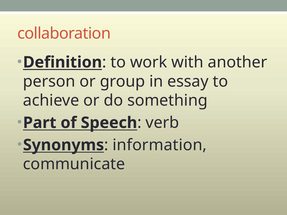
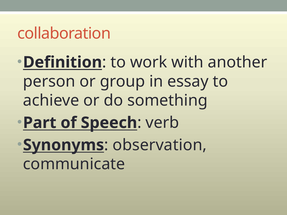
information: information -> observation (160, 145)
